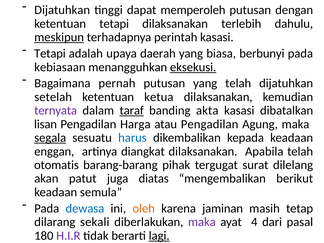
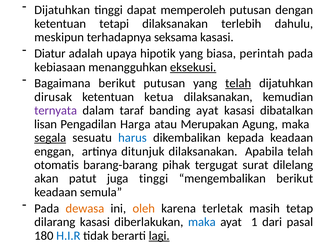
meskipun underline: present -> none (59, 37)
perintah: perintah -> seksama (176, 37)
Tetapi: Tetapi -> Diatur (50, 53)
daerah: daerah -> hipotik (158, 53)
berbunyi: berbunyi -> perintah (262, 53)
Bagaimana pernah: pernah -> berikut (117, 83)
telah underline: none -> present (238, 83)
setelah: setelah -> dirusak (53, 97)
taraf underline: present -> none (132, 111)
banding akta: akta -> ayat (207, 111)
atau Pengadilan: Pengadilan -> Merupakan (210, 124)
diangkat: diangkat -> ditunjuk (143, 151)
juga diatas: diatas -> tinggi (154, 179)
dewasa colour: blue -> orange (85, 208)
jaminan: jaminan -> terletak (223, 208)
dilarang sekali: sekali -> kasasi (95, 222)
maka colour: purple -> blue (202, 222)
4: 4 -> 1 (254, 222)
H.I.R colour: purple -> blue (68, 236)
